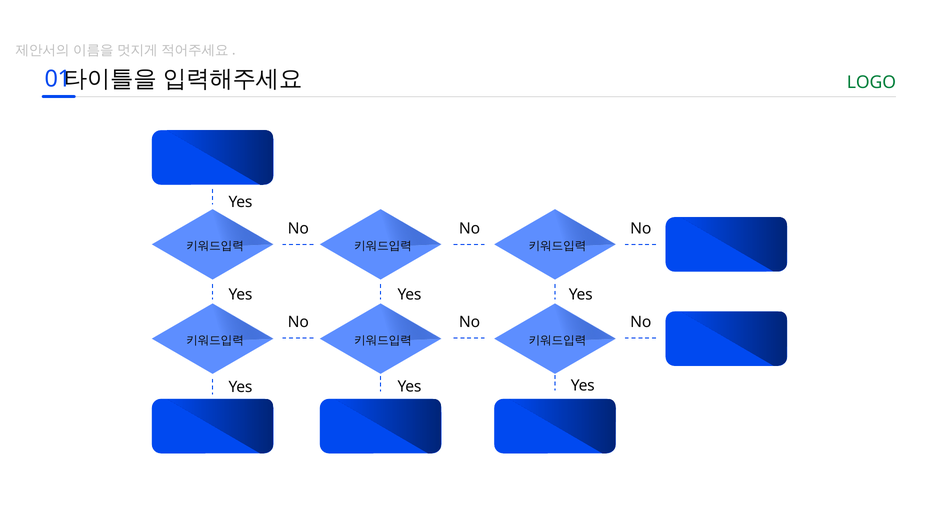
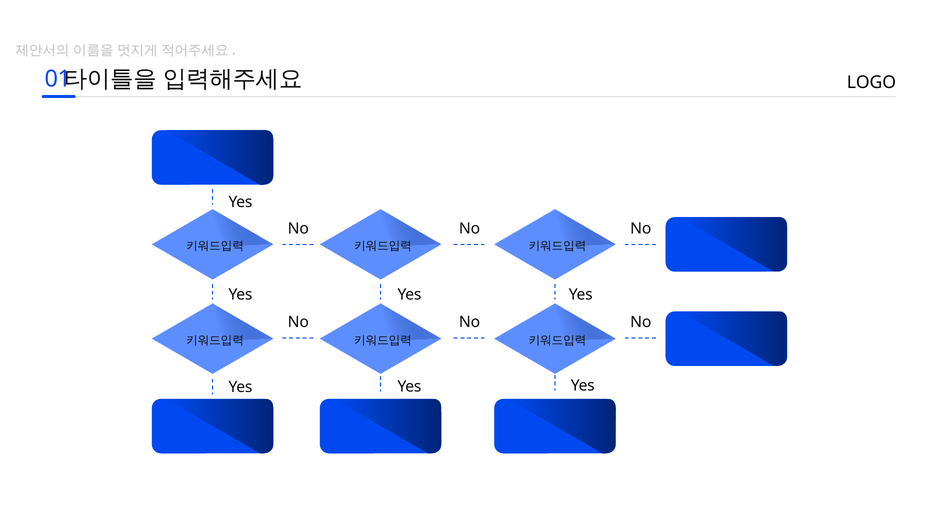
LOGO colour: green -> black (871, 82)
